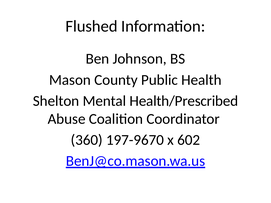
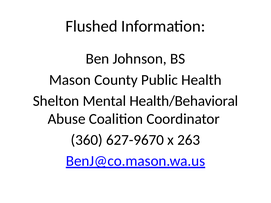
Health/Prescribed: Health/Prescribed -> Health/Behavioral (184, 101)
197-9670: 197-9670 -> 627-9670 (135, 140)
602: 602 -> 263 (189, 140)
